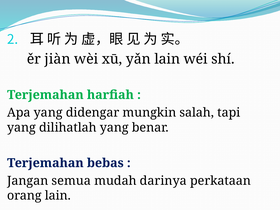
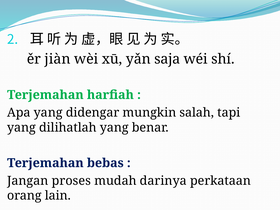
yǎn lain: lain -> saja (167, 59)
semua: semua -> proses (71, 181)
